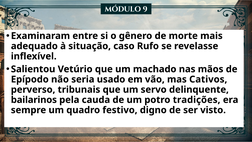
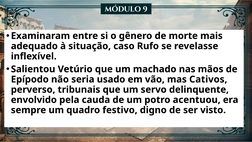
bailarinos: bailarinos -> envolvido (34, 100)
tradições: tradições -> acentuou (197, 100)
